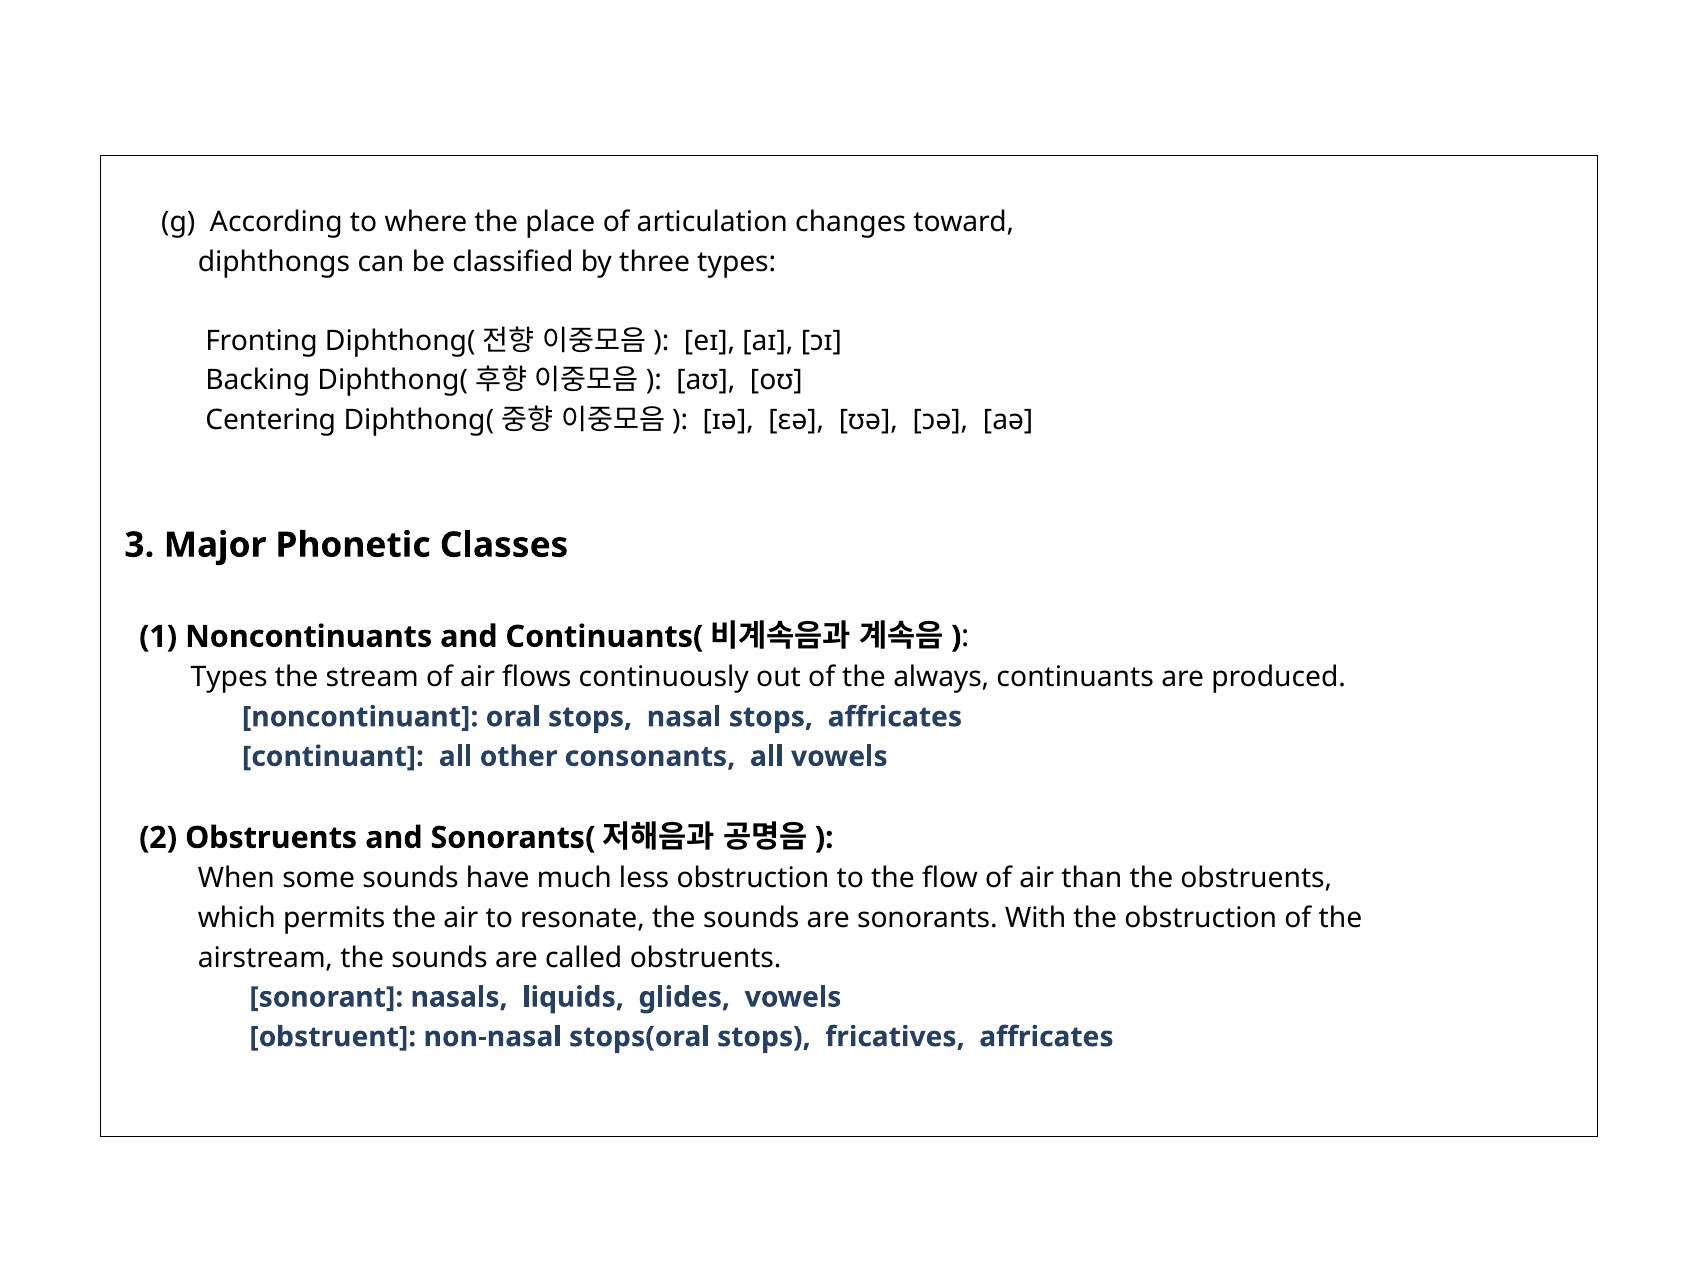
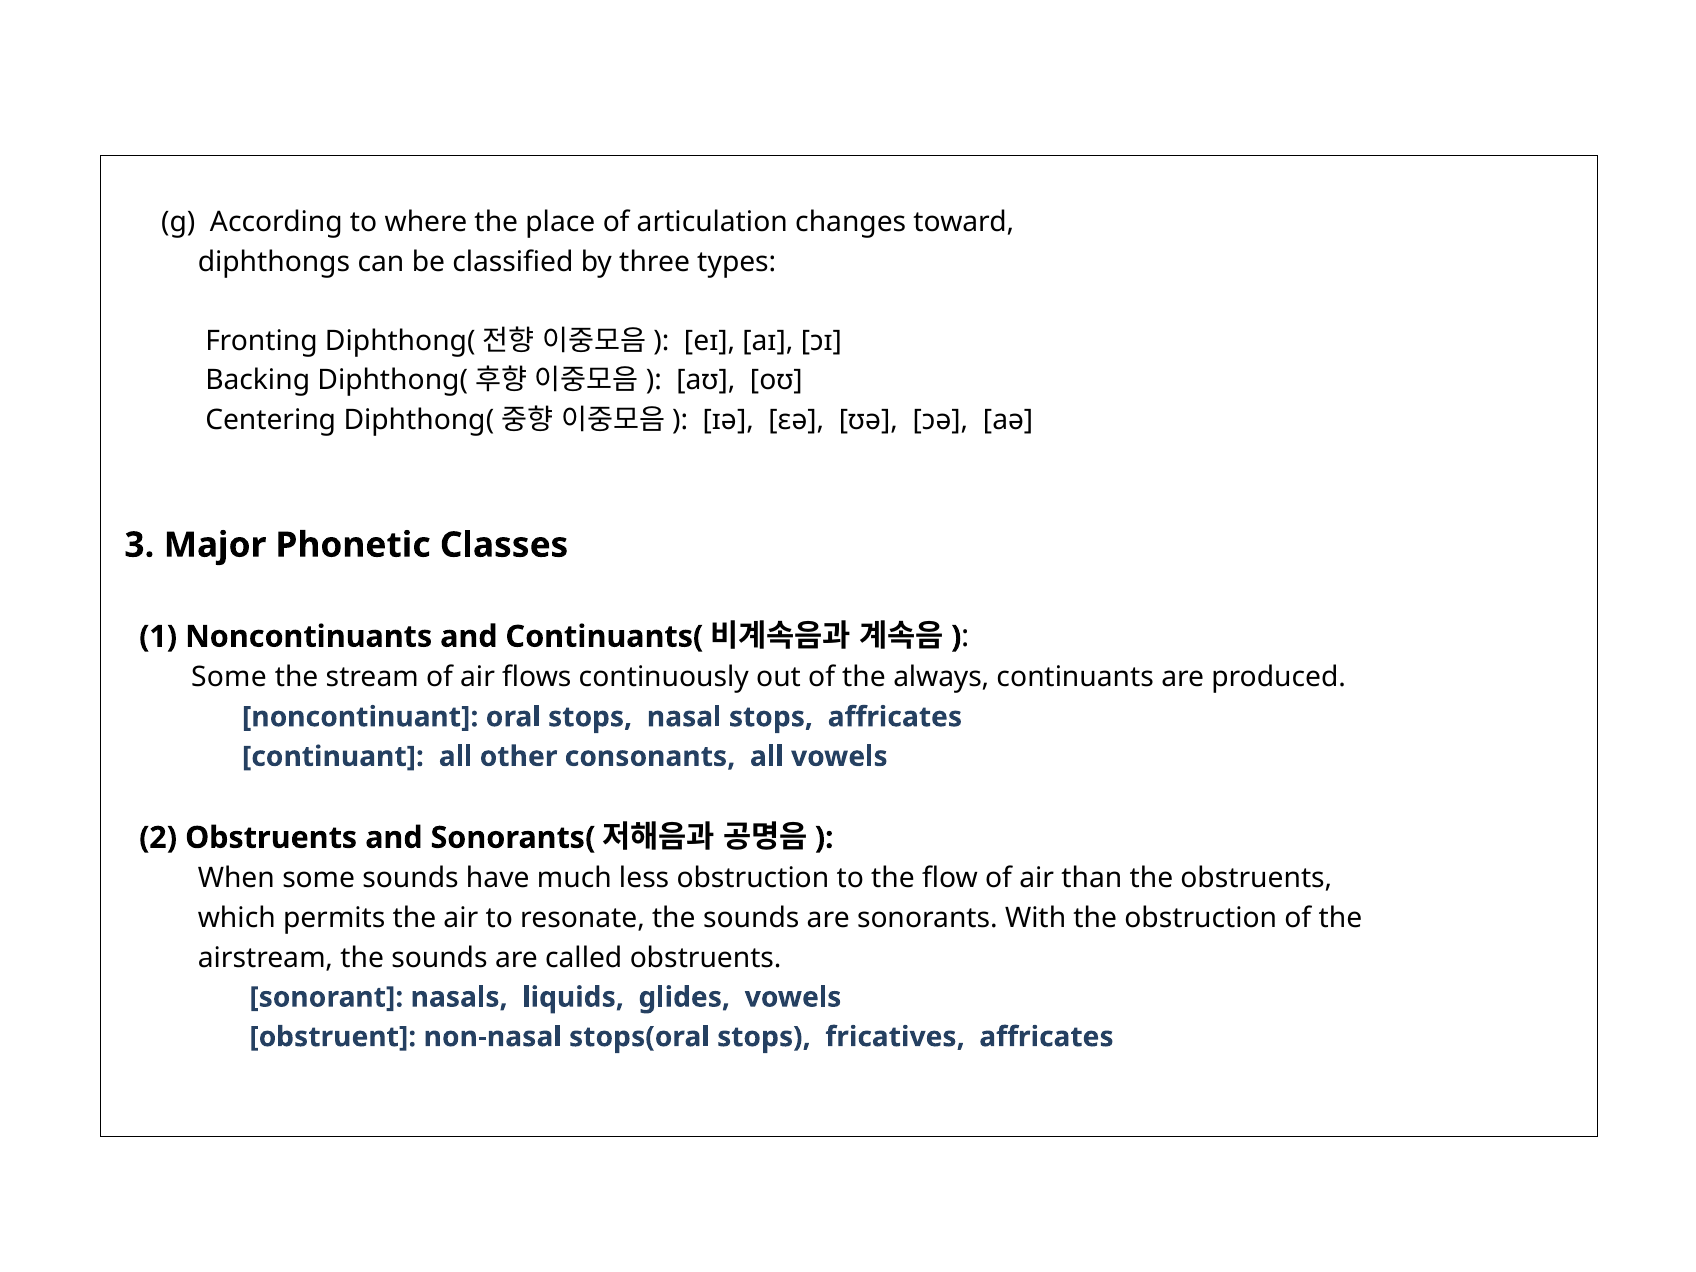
Types: Types -> Some (229, 677)
